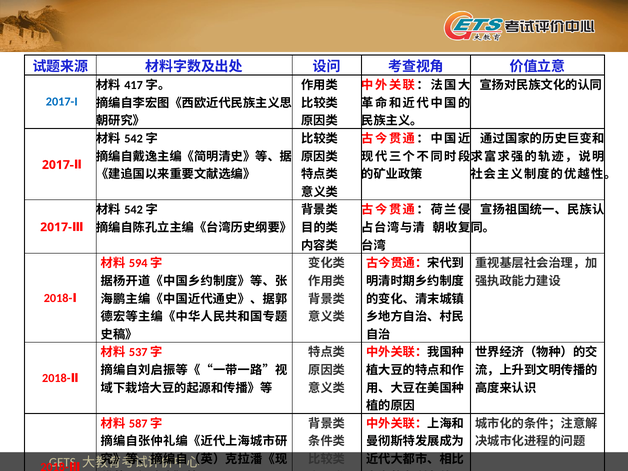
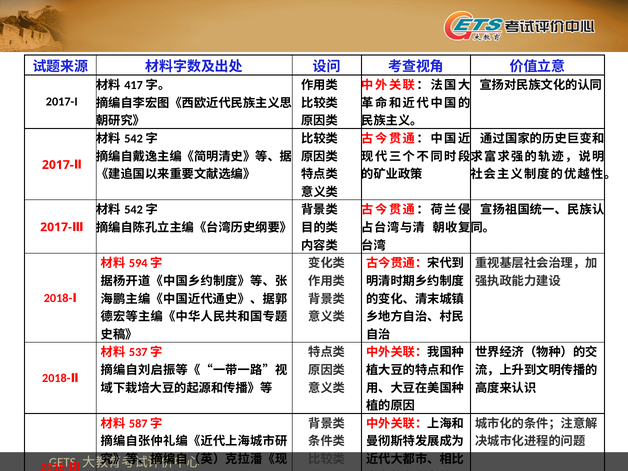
2017-I colour: blue -> black (62, 102)
